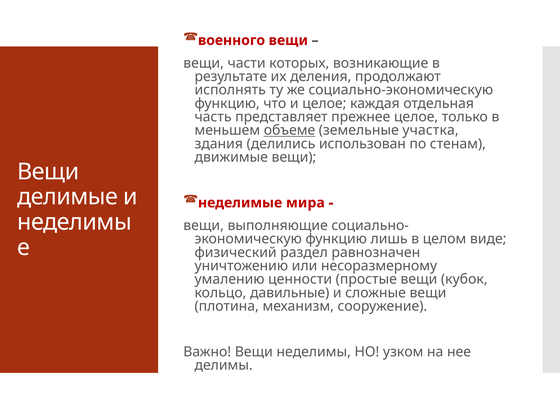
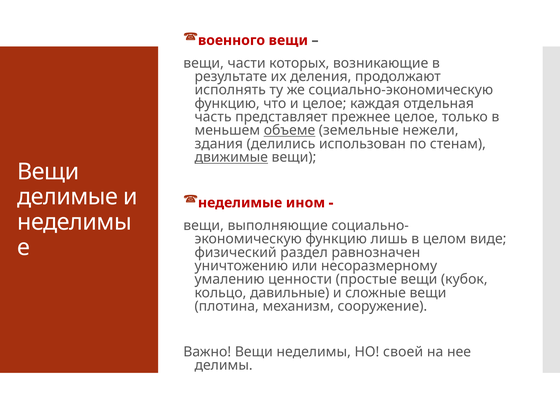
участка: участка -> нежели (431, 130)
движимые underline: none -> present (231, 157)
мира: мира -> ином (305, 203)
узком: узком -> своей (403, 352)
